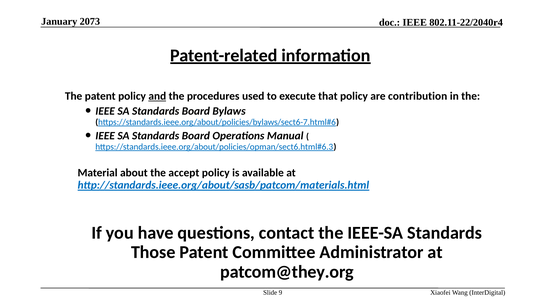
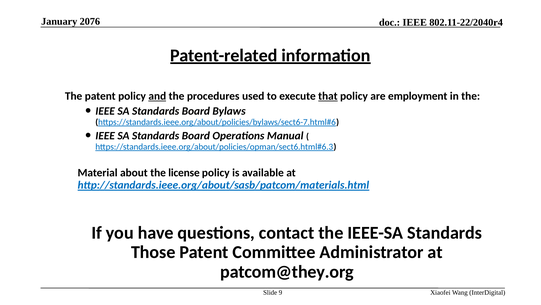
2073: 2073 -> 2076 (90, 22)
that underline: none -> present (328, 96)
contribution: contribution -> employment (418, 96)
accept: accept -> license (184, 172)
